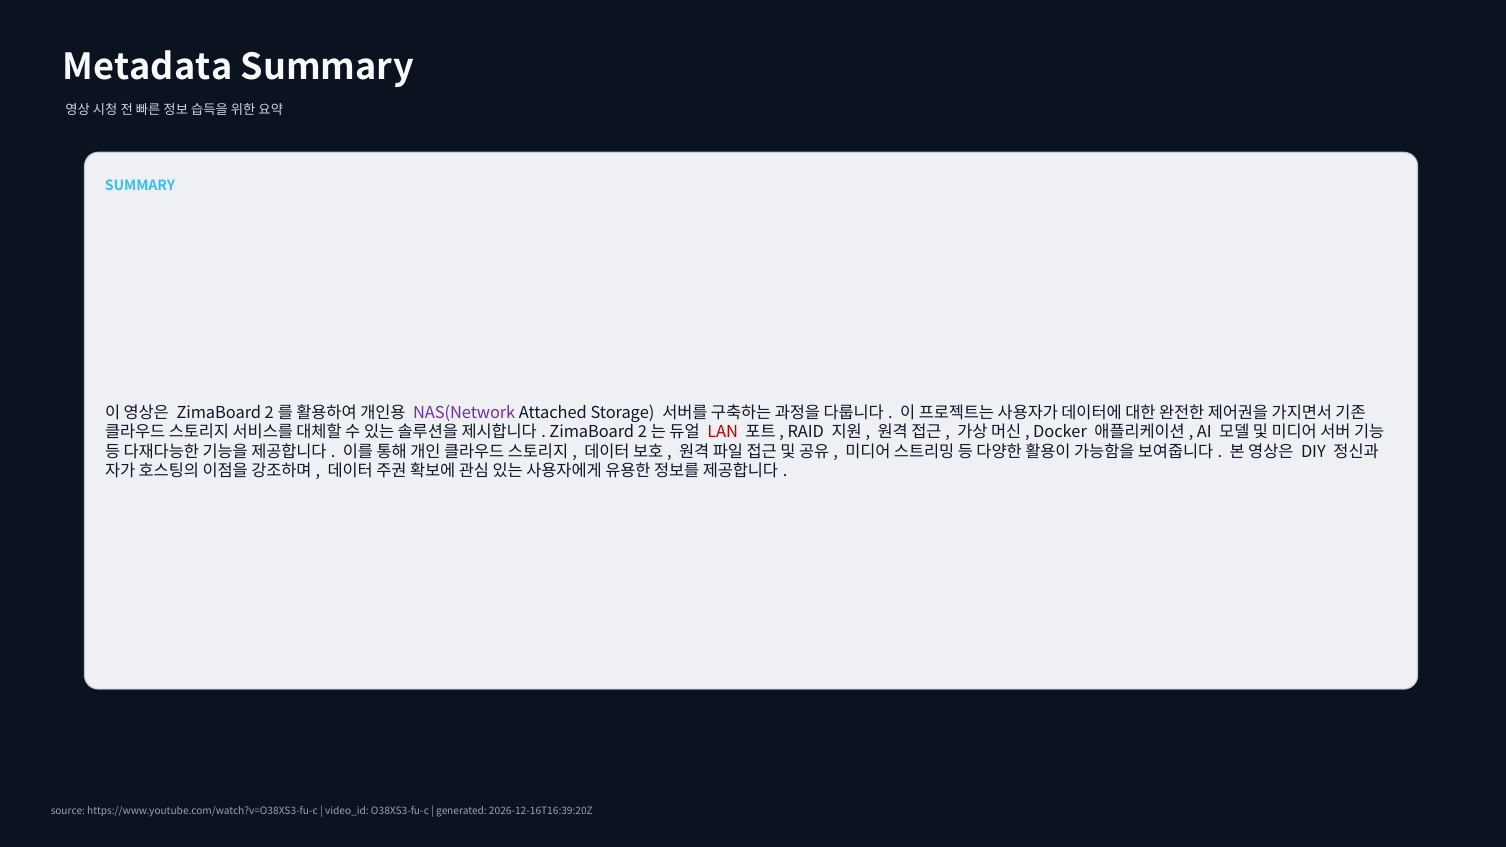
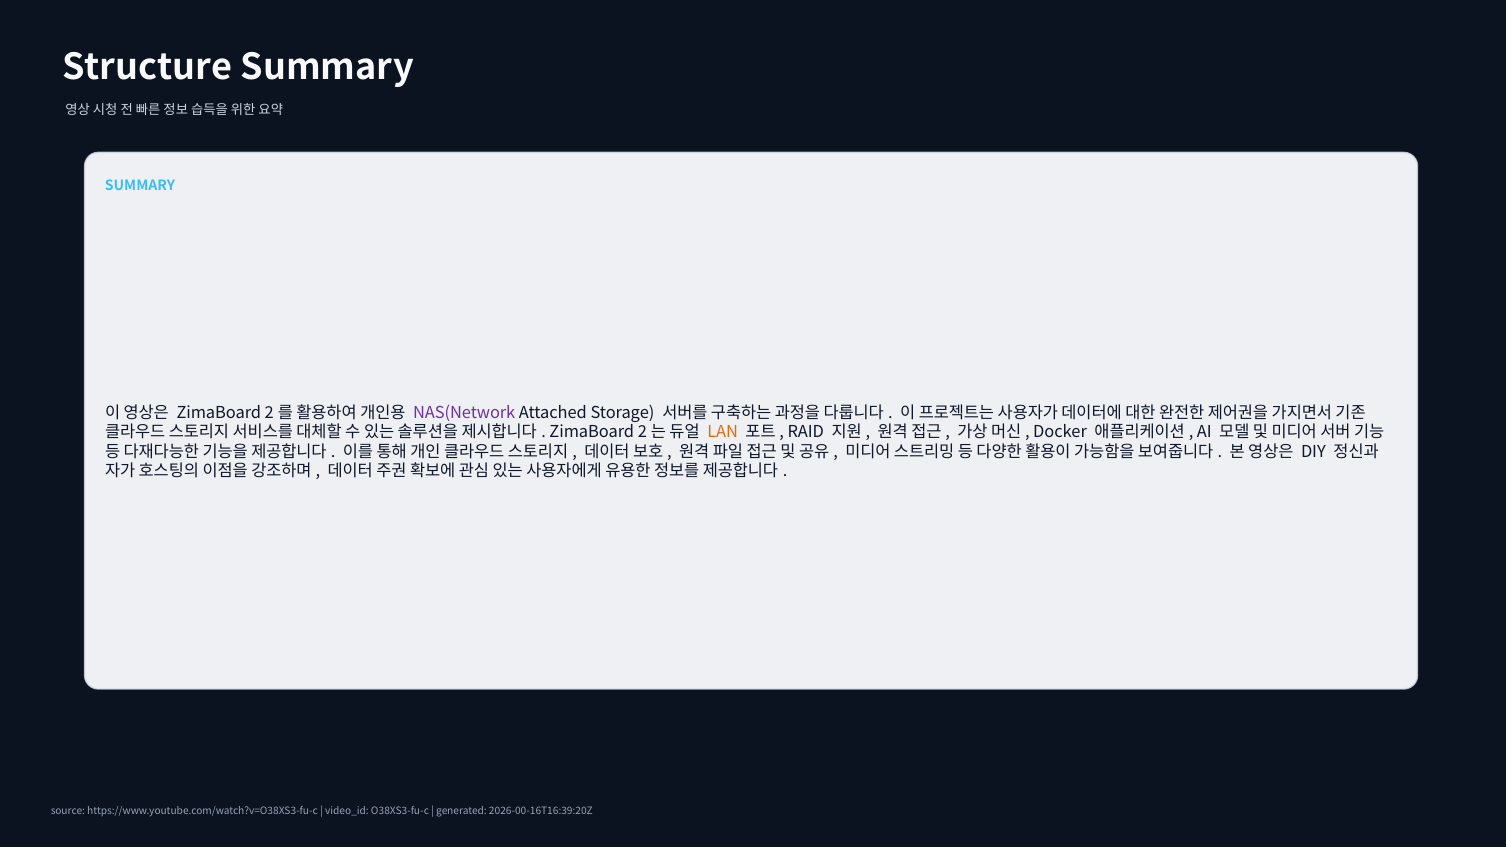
Metadata: Metadata -> Structure (147, 67)
LAN colour: red -> orange (723, 432)
2026-12-16T16:39:20Z: 2026-12-16T16:39:20Z -> 2026-00-16T16:39:20Z (541, 811)
